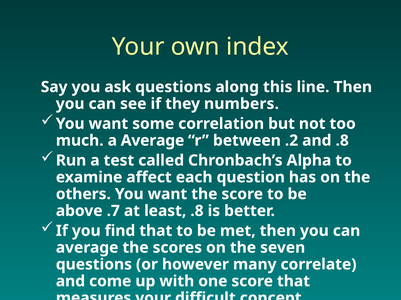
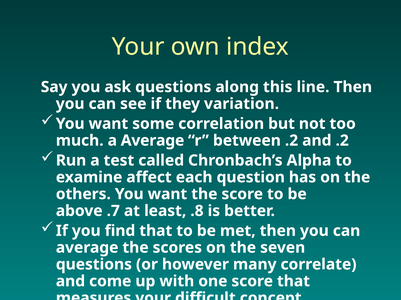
numbers: numbers -> variation (242, 104)
and .8: .8 -> .2 (342, 141)
